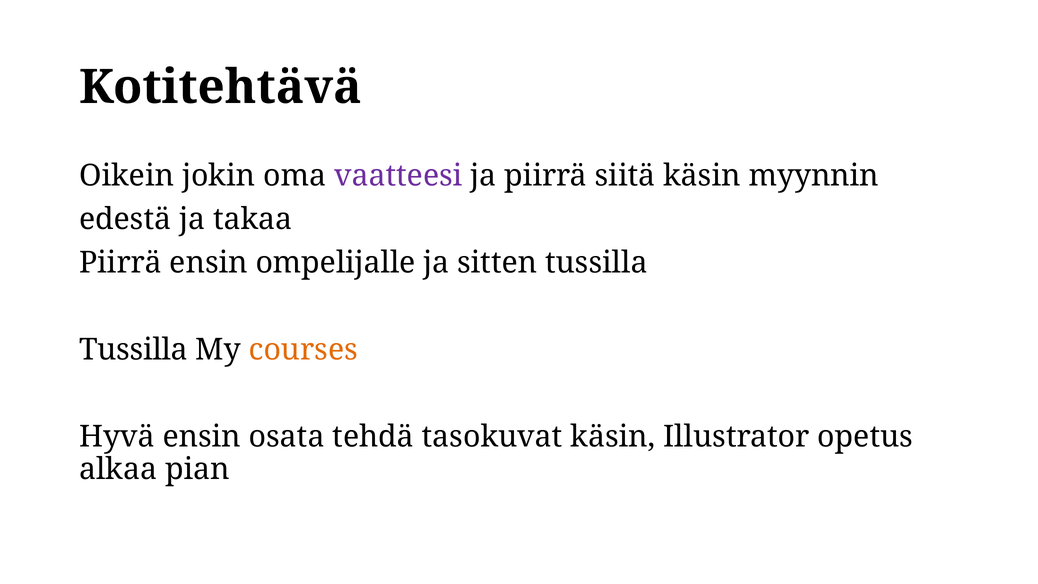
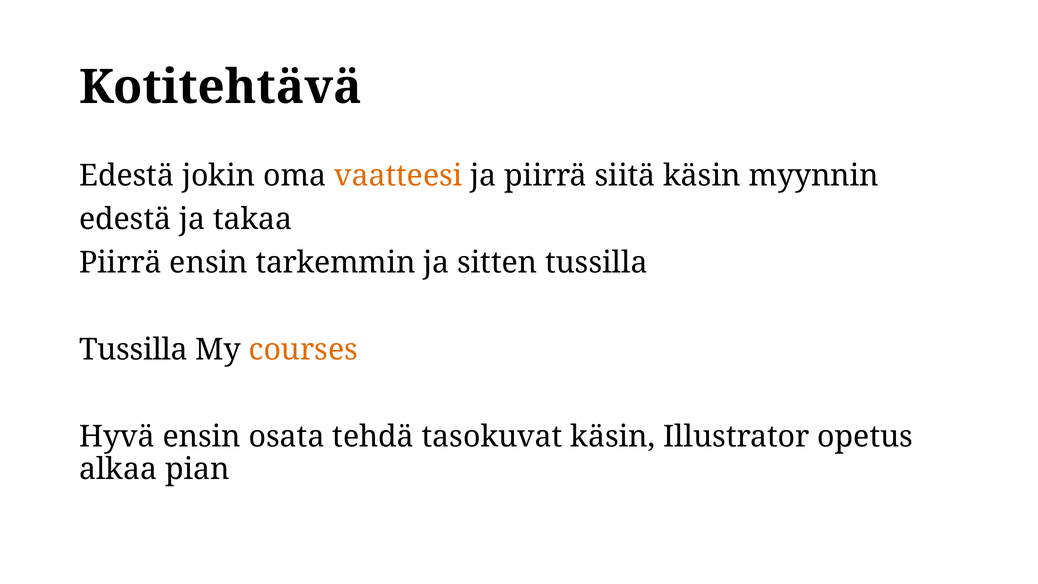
Oikein: Oikein -> Edestä (127, 175)
vaatteesi colour: purple -> orange (398, 175)
ompelijalle: ompelijalle -> tarkemmin (336, 263)
